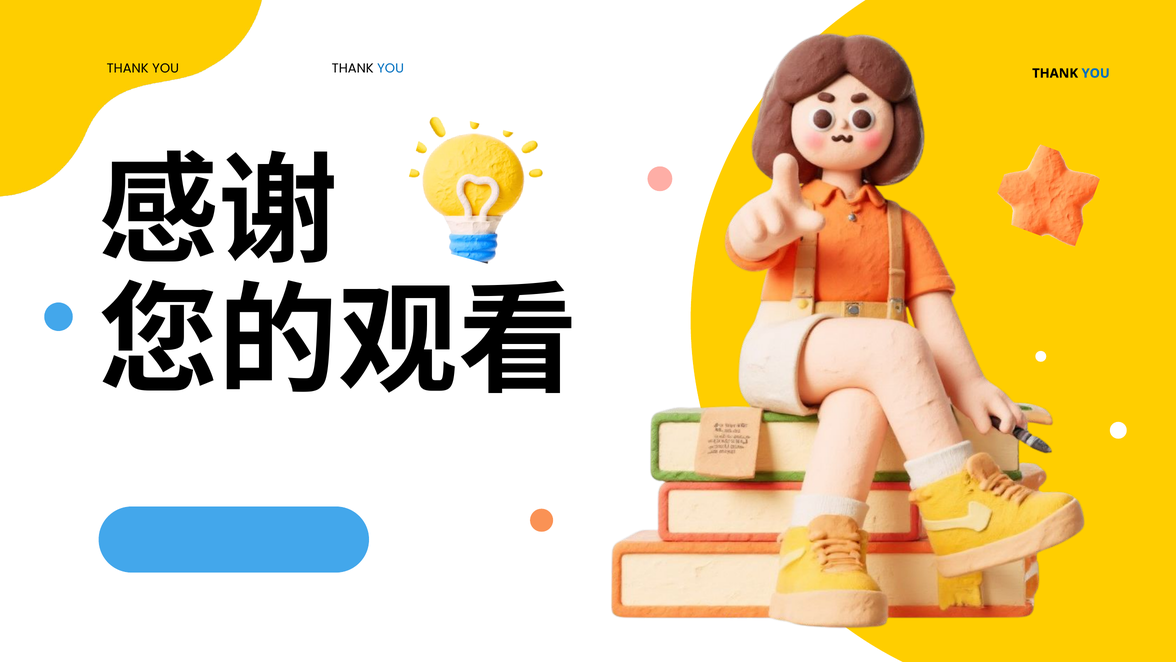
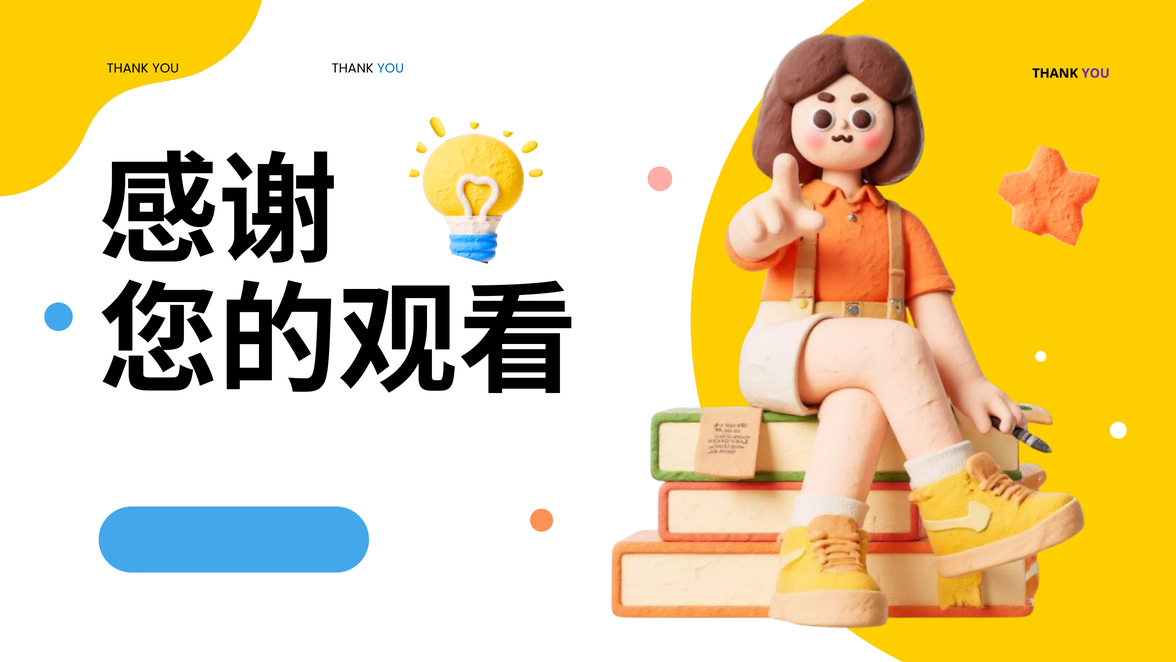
YOU colour: blue -> purple (1096, 73)
